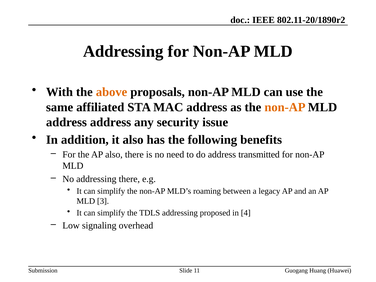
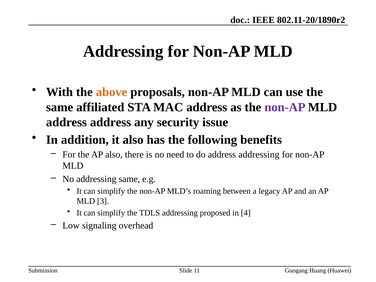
non-AP colour: orange -> purple (285, 107)
address transmitted: transmitted -> addressing (259, 155)
addressing there: there -> same (129, 179)
